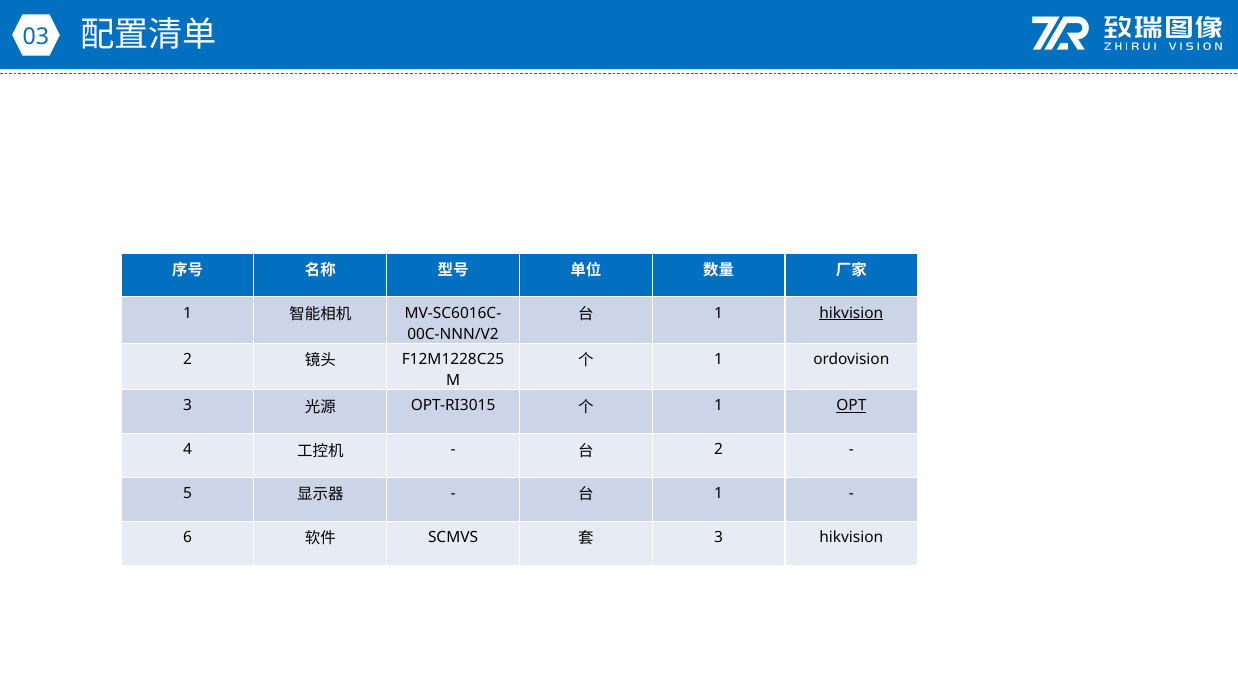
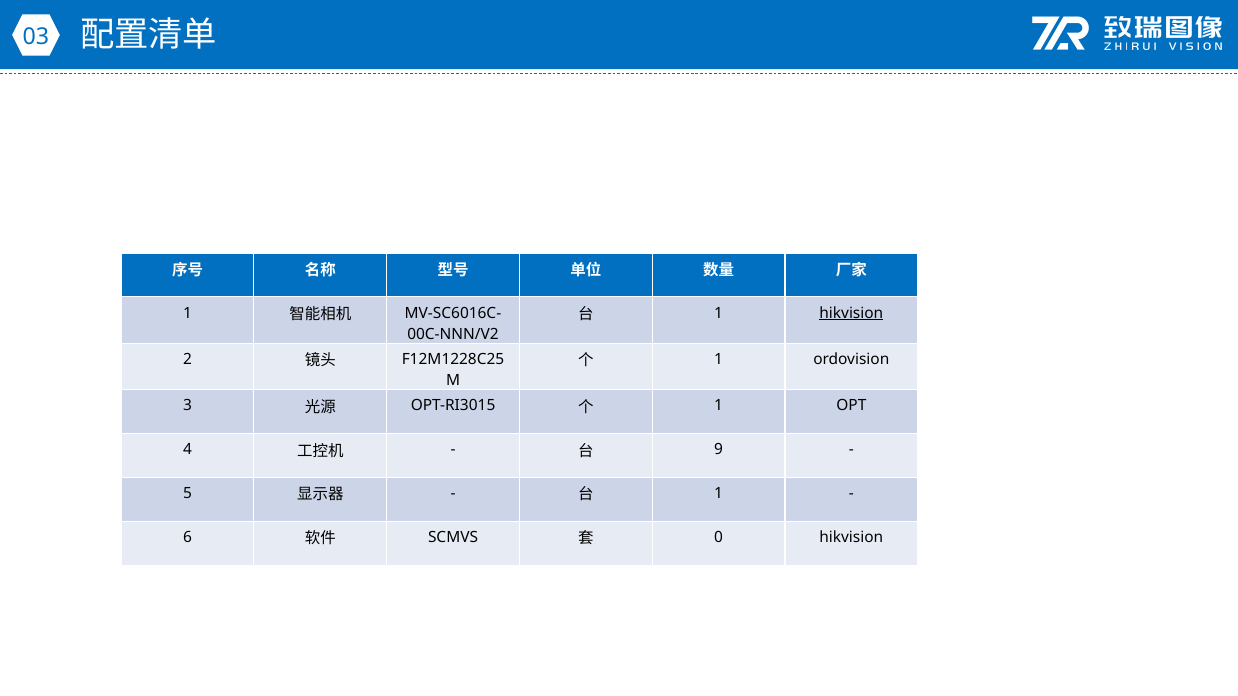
OPT underline: present -> none (851, 406)
2: 2 -> 9 (719, 450)
3: 3 -> 0 (719, 538)
